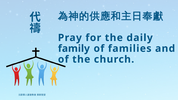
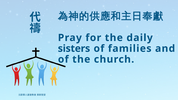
family: family -> sisters (74, 49)
